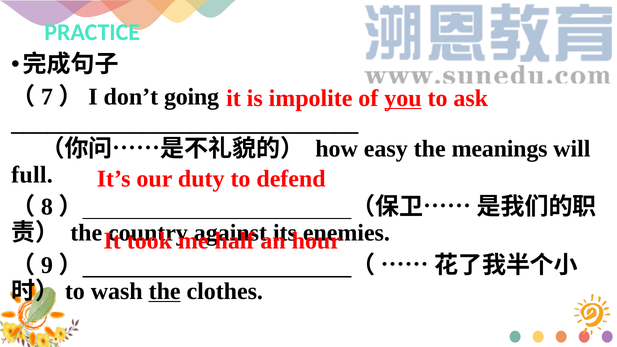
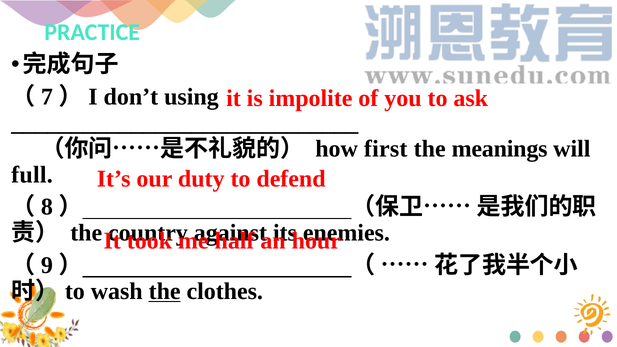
you underline: present -> none (403, 98)
going: going -> using (191, 97)
easy: easy -> first (386, 149)
